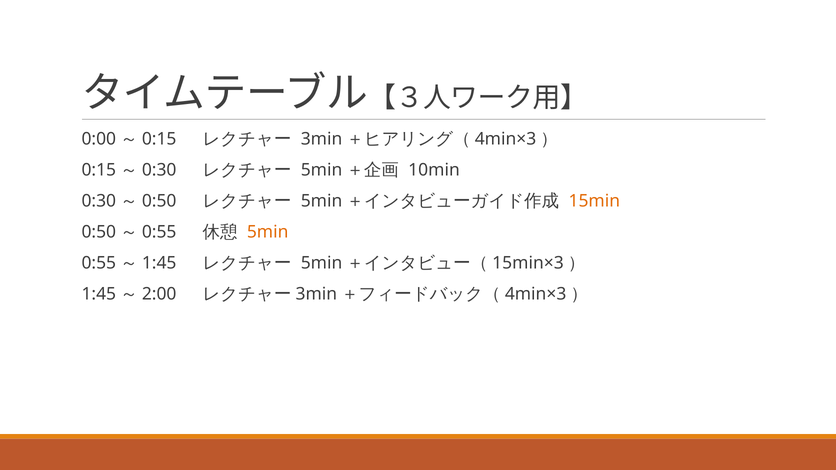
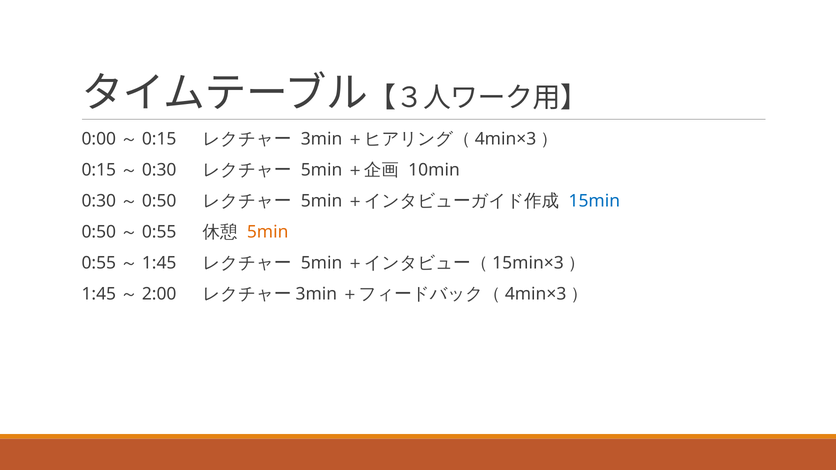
15min colour: orange -> blue (594, 201)
